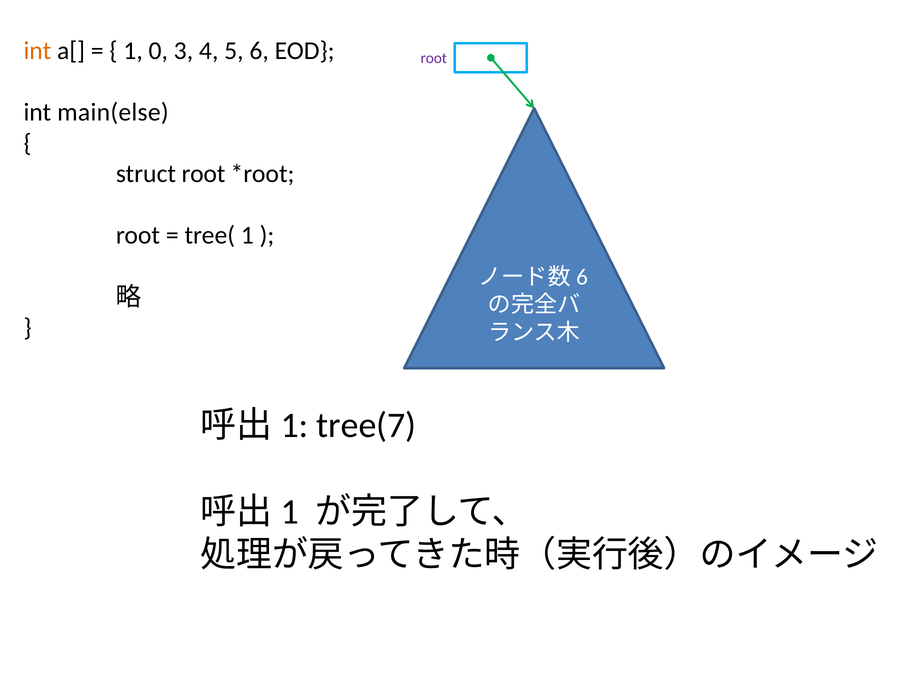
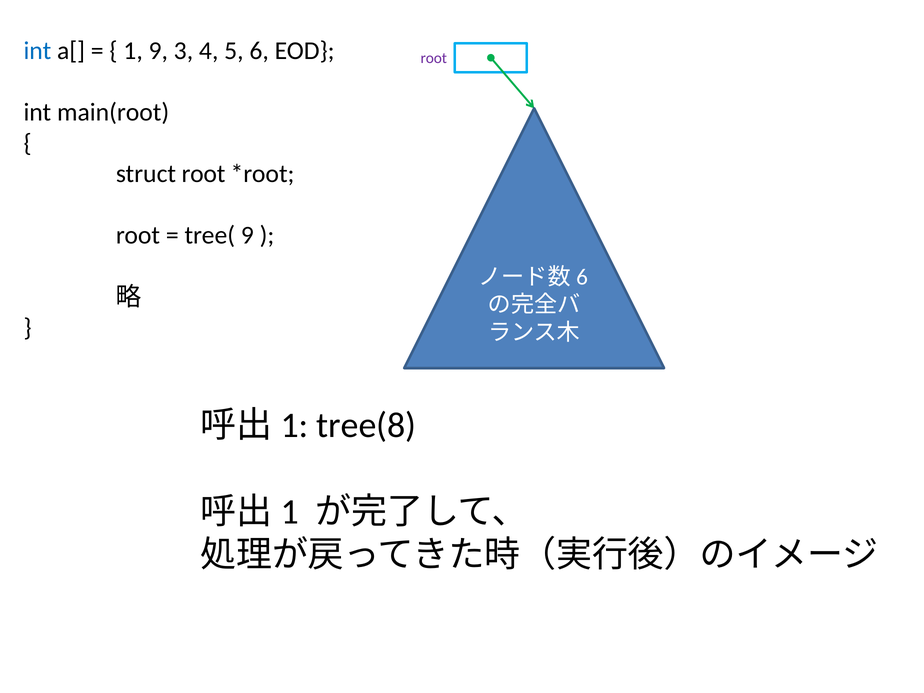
int colour: orange -> blue (37, 51)
1 0: 0 -> 9 (158, 51)
main(else: main(else -> main(root (113, 112)
tree( 1: 1 -> 9 (247, 235)
tree(7: tree(7 -> tree(8 (366, 426)
